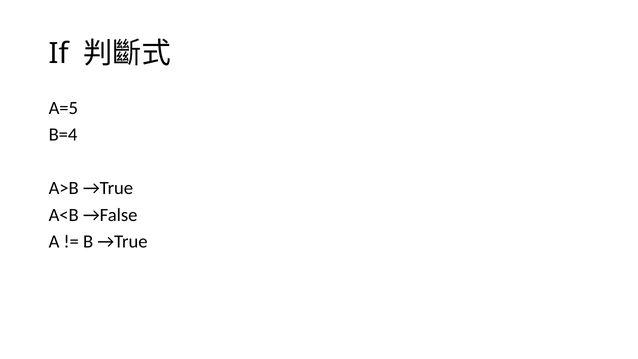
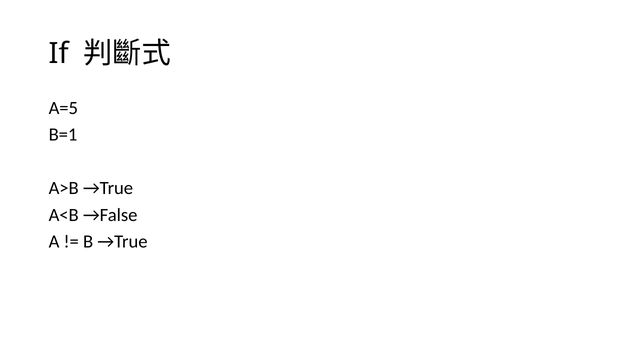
B=4: B=4 -> B=1 (63, 135)
